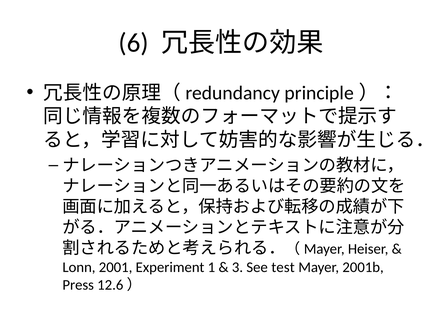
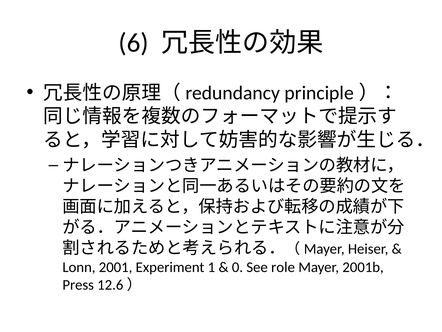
3: 3 -> 0 (237, 267)
test: test -> role (283, 267)
